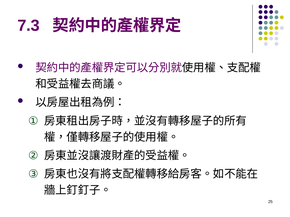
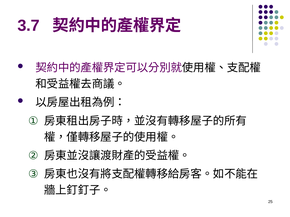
7.3: 7.3 -> 3.7 (29, 26)
